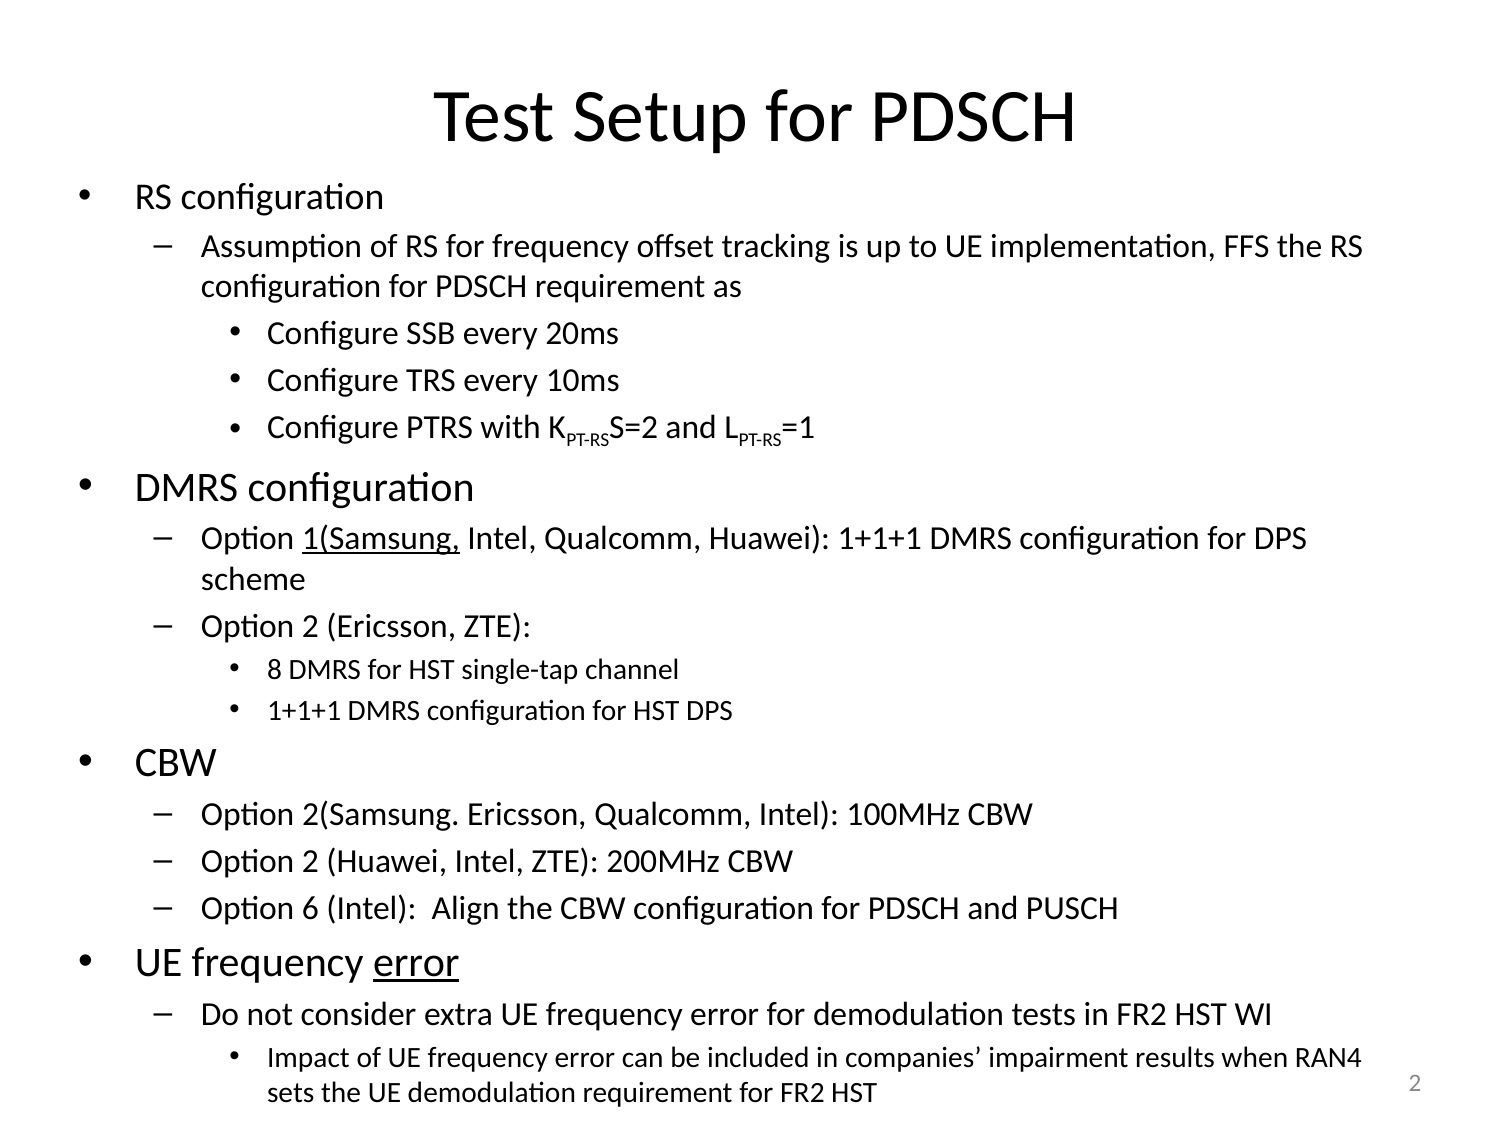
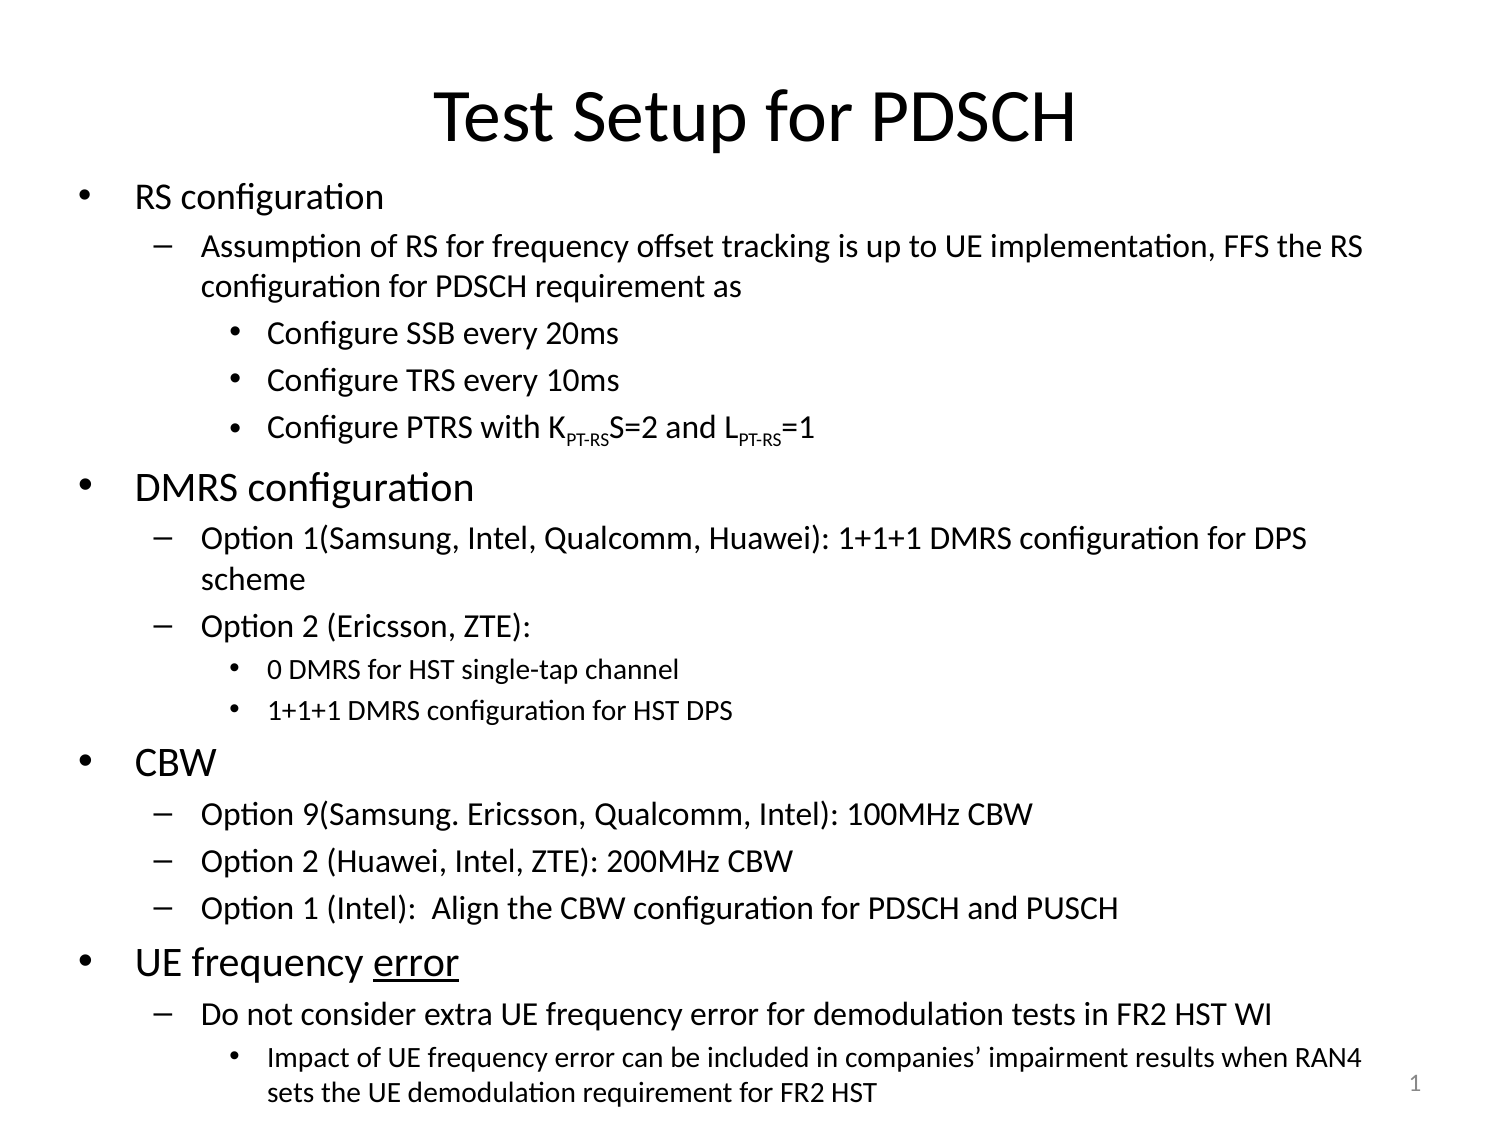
1(Samsung underline: present -> none (381, 539)
8: 8 -> 0 (275, 669)
2(Samsung: 2(Samsung -> 9(Samsung (381, 814)
Option 6: 6 -> 1 (310, 908)
HST 2: 2 -> 1 (1415, 1083)
